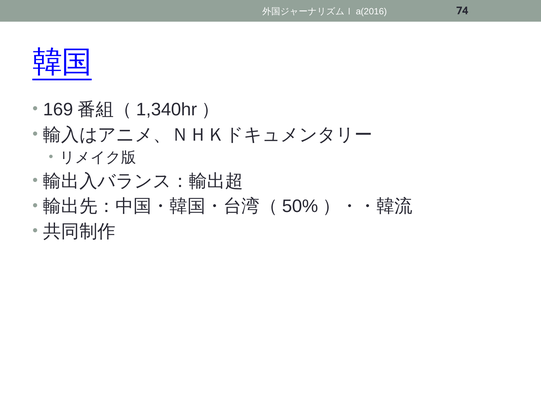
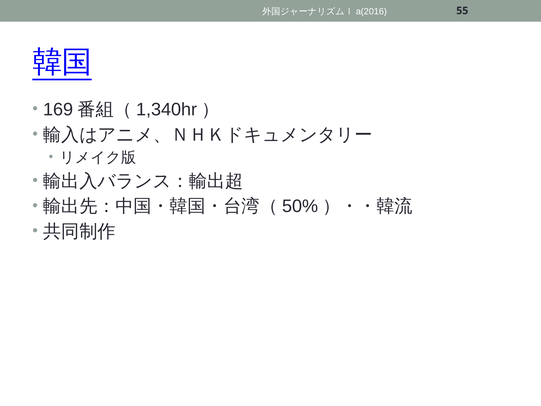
74: 74 -> 55 (462, 11)
